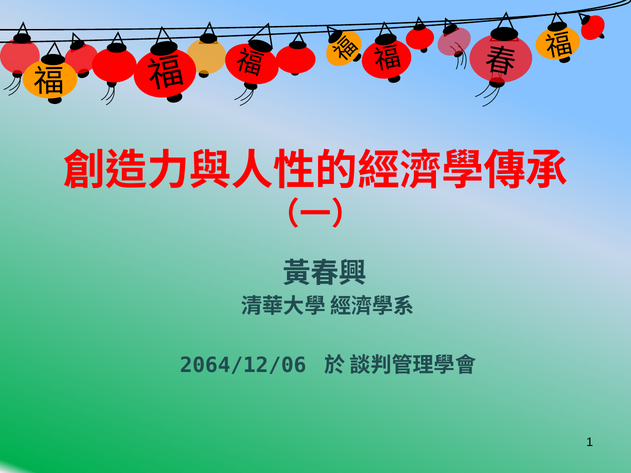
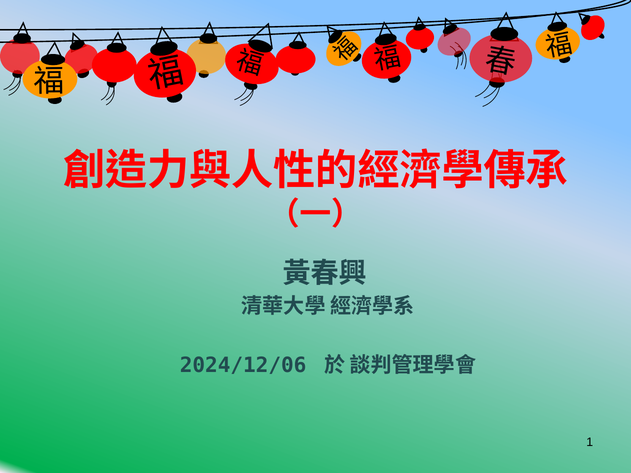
2064/12/06: 2064/12/06 -> 2024/12/06 (243, 366)
